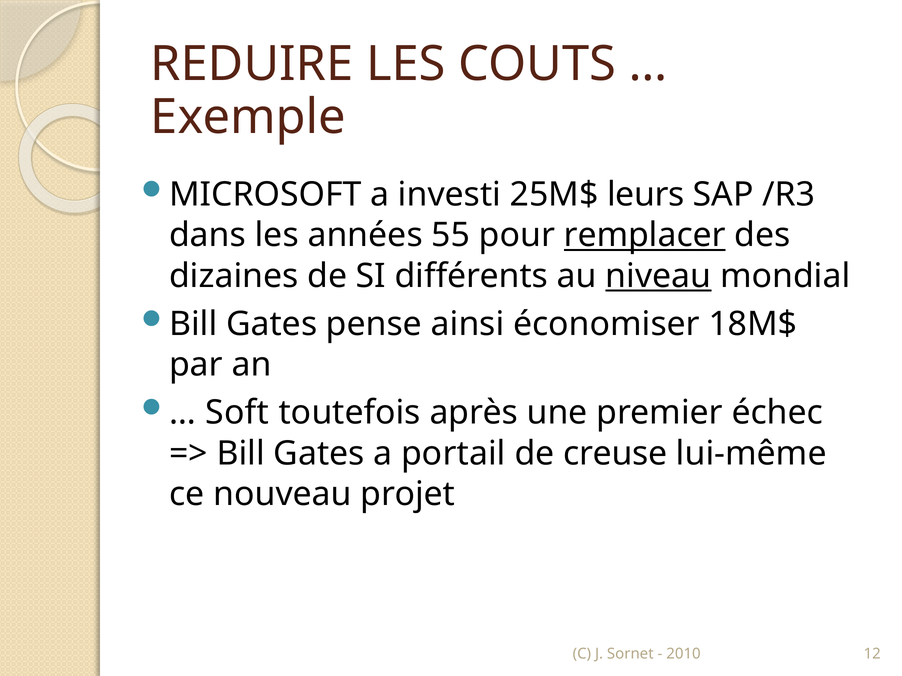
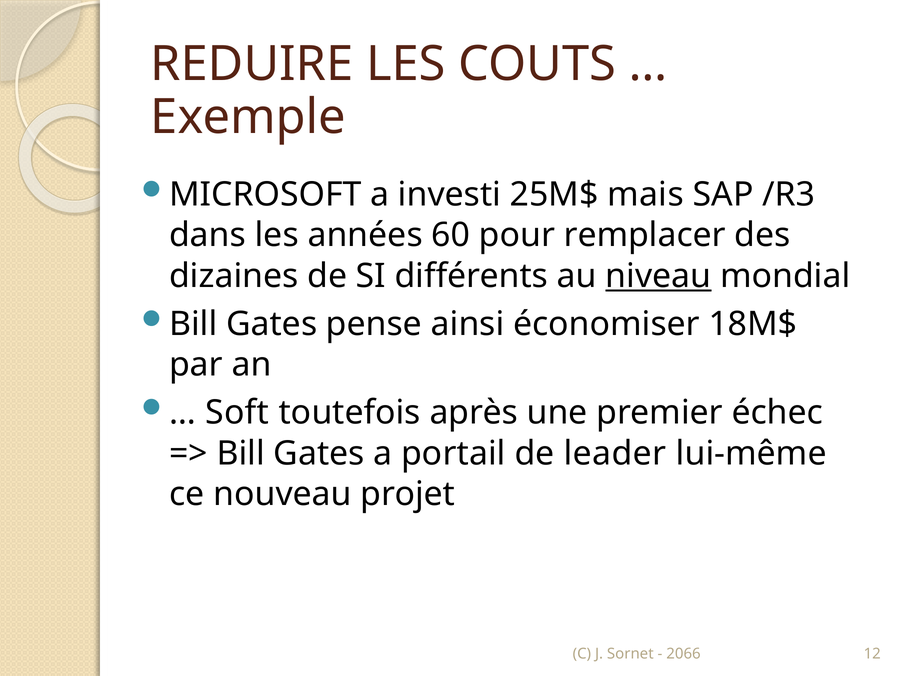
leurs: leurs -> mais (645, 195)
55: 55 -> 60 (451, 235)
remplacer underline: present -> none (645, 235)
creuse: creuse -> leader (615, 454)
2010: 2010 -> 2066 (684, 654)
